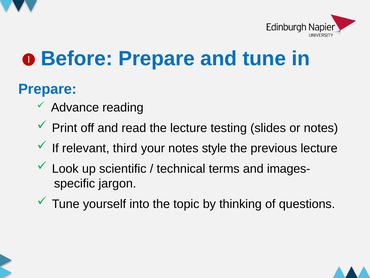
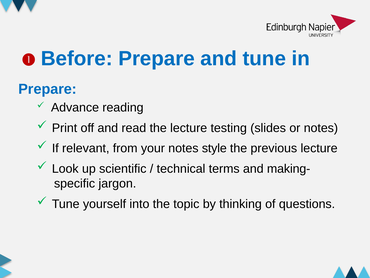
third: third -> from (125, 148)
images-: images- -> making- (289, 168)
